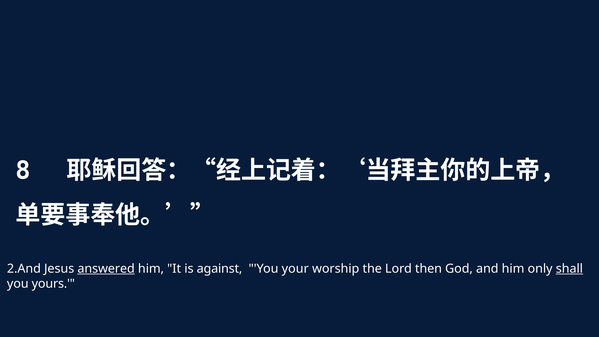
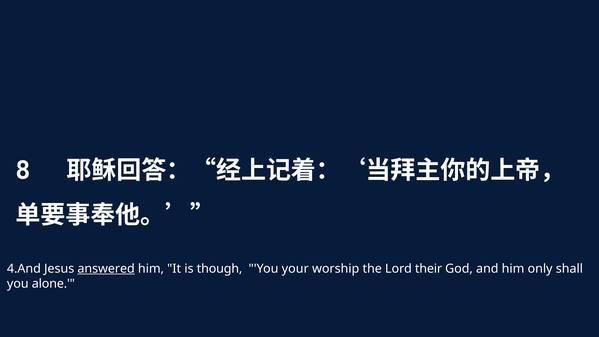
2.And: 2.And -> 4.And (24, 269)
against: against -> though (220, 269)
then: then -> their (429, 269)
shall underline: present -> none (569, 269)
yours: yours -> alone (53, 284)
